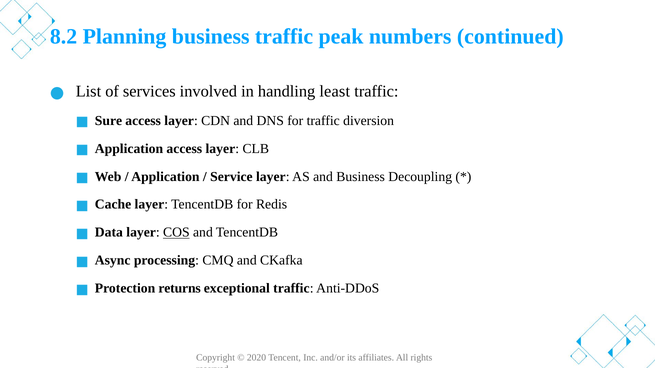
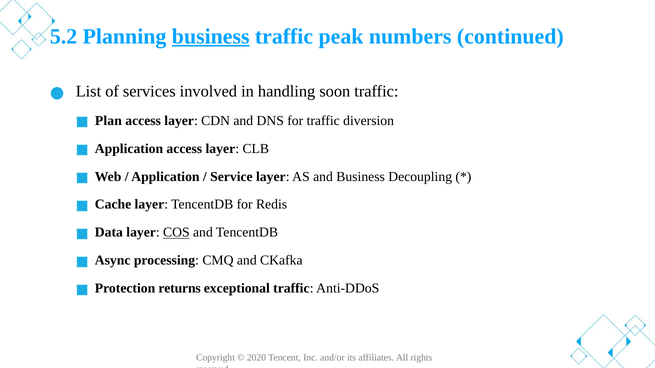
8.2: 8.2 -> 5.2 (64, 37)
business underline: none -> present (211, 37)
least: least -> soon (335, 91)
Sure: Sure -> Plan (108, 121)
